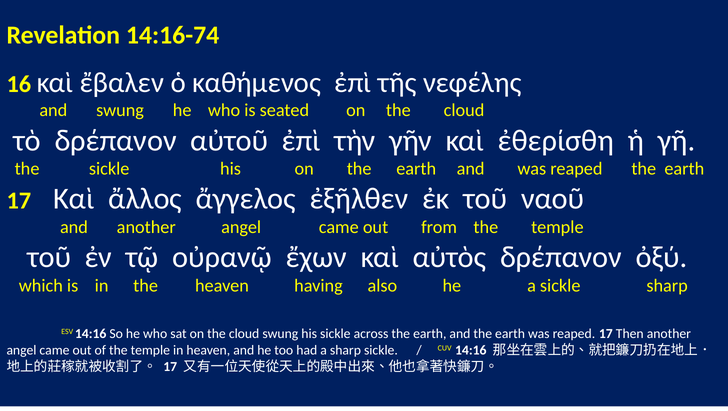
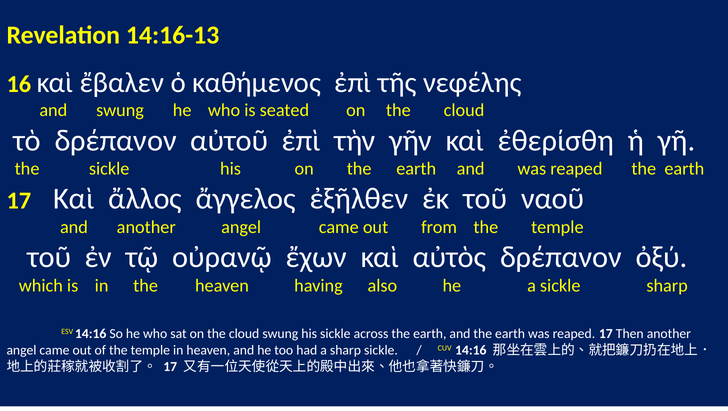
14:16-74: 14:16-74 -> 14:16-13 (173, 35)
